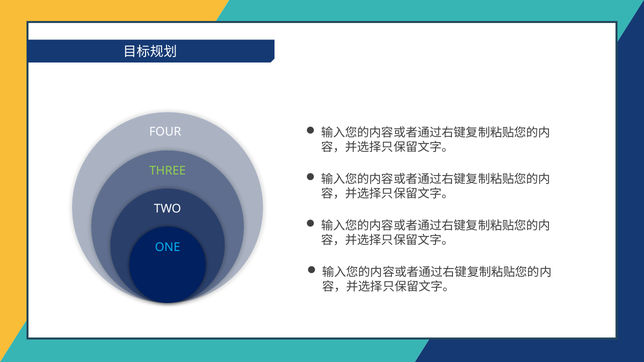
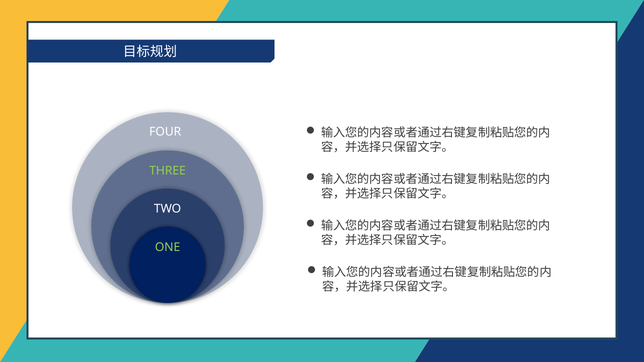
ONE colour: light blue -> light green (168, 247)
